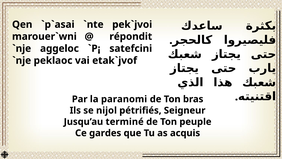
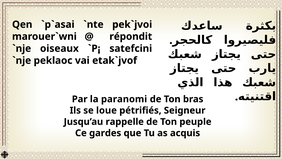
aggeloc: aggeloc -> oiseaux (59, 48)
nijol: nijol -> loue (106, 110)
terminé: terminé -> rappelle (125, 121)
